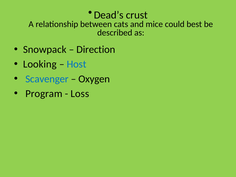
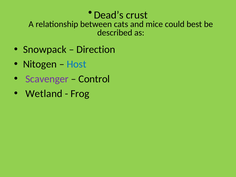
Looking: Looking -> Nitogen (40, 64)
Scavenger colour: blue -> purple (47, 79)
Oxygen: Oxygen -> Control (94, 79)
Program: Program -> Wetland (44, 94)
Loss: Loss -> Frog (80, 94)
